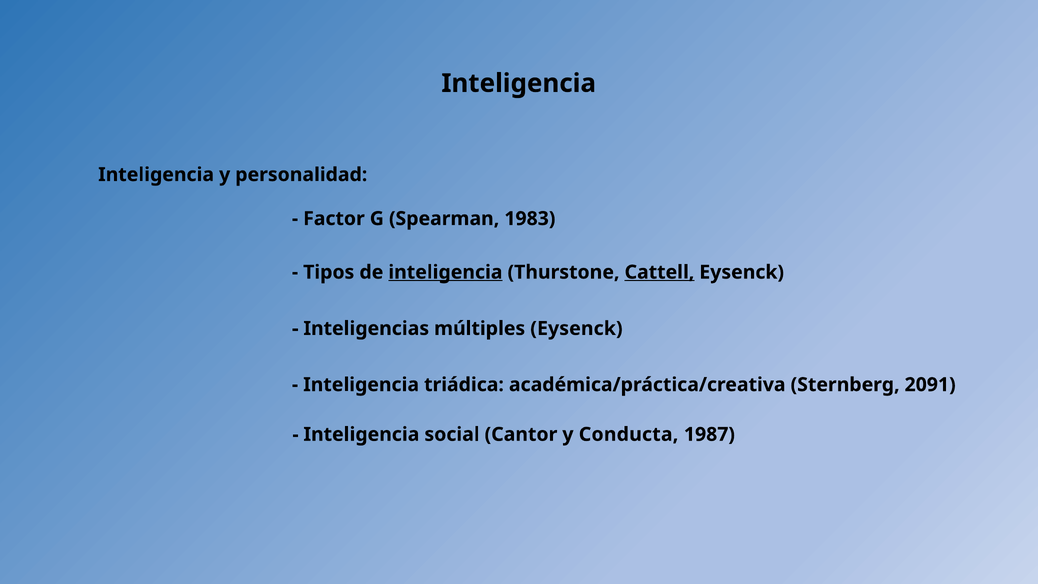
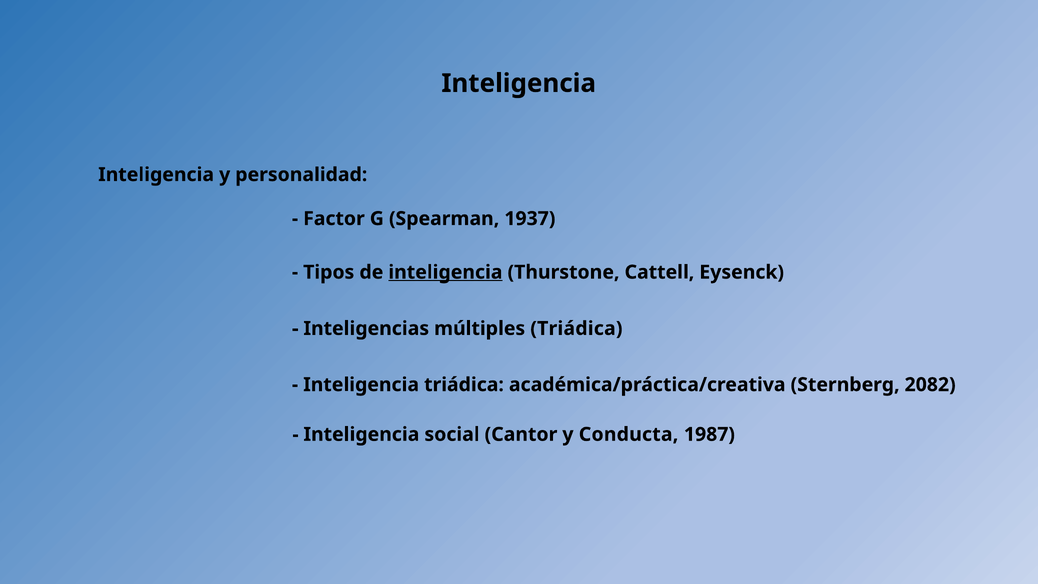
1983: 1983 -> 1937 (530, 219)
Cattell underline: present -> none (659, 272)
múltiples Eysenck: Eysenck -> Triádica (576, 328)
2091: 2091 -> 2082 (930, 385)
